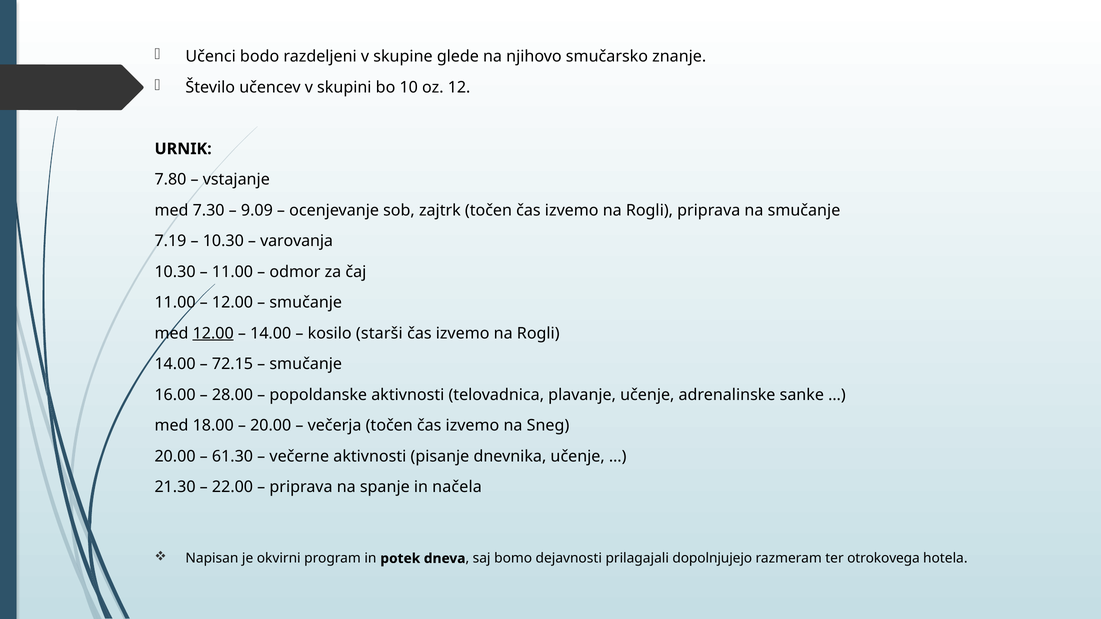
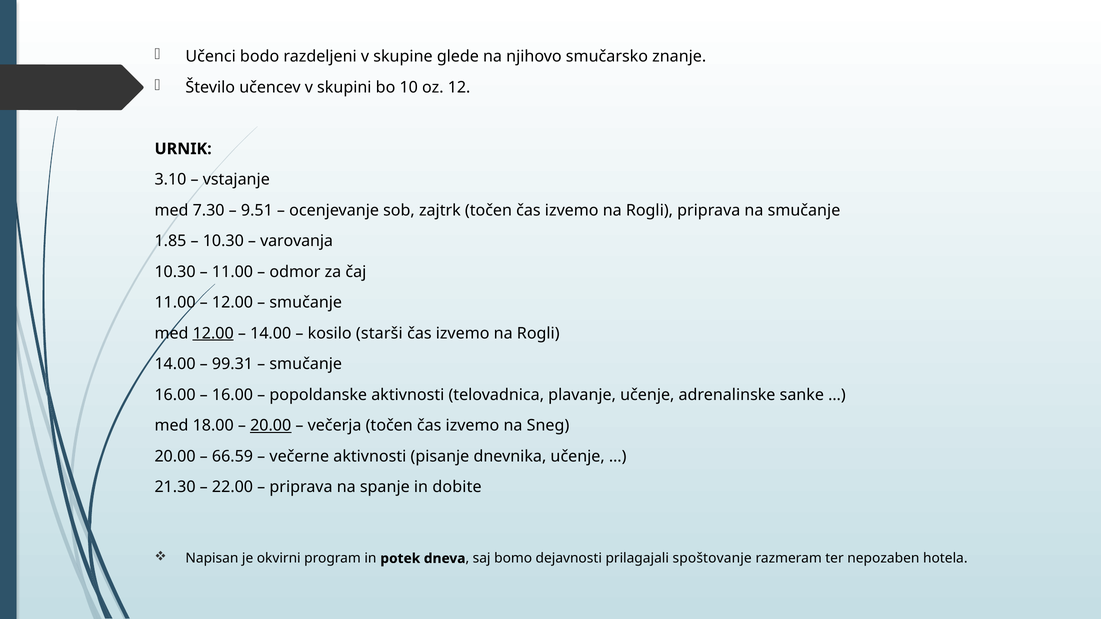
7.80: 7.80 -> 3.10 (170, 180)
9.09: 9.09 -> 9.51 (257, 210)
7.19: 7.19 -> 1.85 (170, 241)
72.15: 72.15 -> 99.31 (233, 364)
28.00: 28.00 -> 16.00 (233, 395)
20.00 underline: none -> present (271, 426)
61.30: 61.30 -> 66.59 (233, 456)
načela: načela -> dobite (457, 487)
dopolnjujejo: dopolnjujejo -> spoštovanje (712, 559)
otrokovega: otrokovega -> nepozaben (883, 559)
